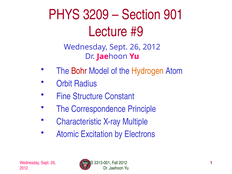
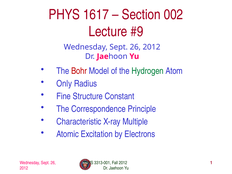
3209: 3209 -> 1617 (96, 15)
901: 901 -> 002 (173, 15)
Hydrogen colour: orange -> green (148, 71)
Orbit: Orbit -> Only (64, 84)
